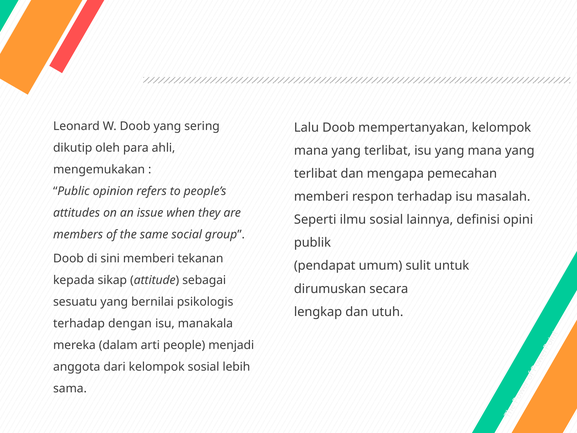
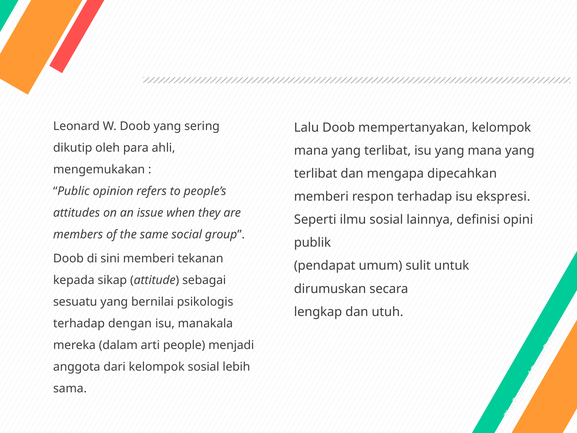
pemecahan: pemecahan -> dipecahkan (462, 173)
masalah: masalah -> ekspresi (503, 196)
